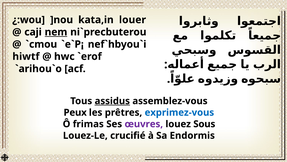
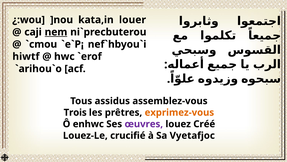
assidus underline: present -> none (112, 101)
Peux: Peux -> Trois (75, 112)
exprimez-vous colour: blue -> orange (179, 112)
frimas: frimas -> enhwc (88, 124)
Sous: Sous -> Créé (204, 124)
Endormis: Endormis -> Vyetafjoc (192, 135)
